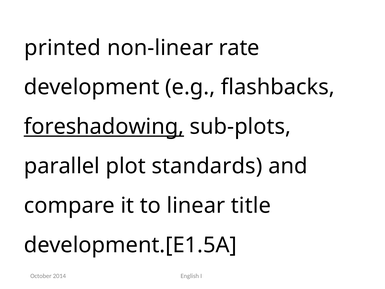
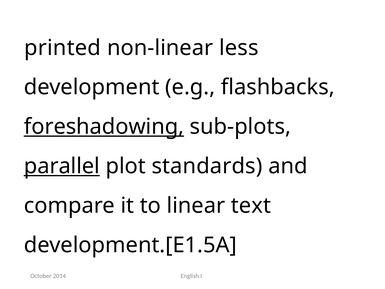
rate: rate -> less (239, 48)
parallel underline: none -> present (62, 166)
title: title -> text (251, 206)
